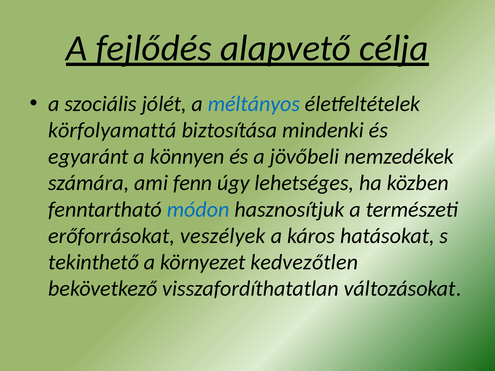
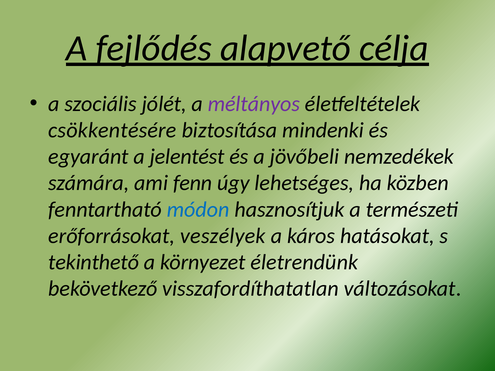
méltányos colour: blue -> purple (254, 104)
körfolyamattá: körfolyamattá -> csökkentésére (112, 130)
könnyen: könnyen -> jelentést (187, 157)
kedvezőtlen: kedvezőtlen -> életrendünk (304, 262)
